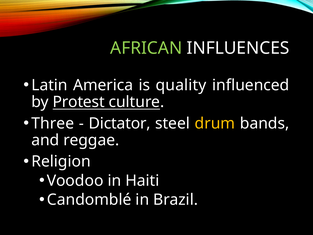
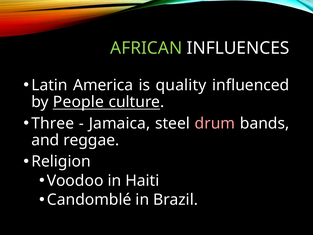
Protest: Protest -> People (78, 102)
Dictator: Dictator -> Jamaica (120, 123)
drum colour: yellow -> pink (215, 123)
